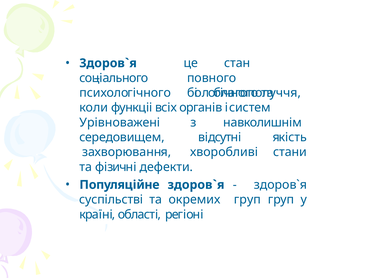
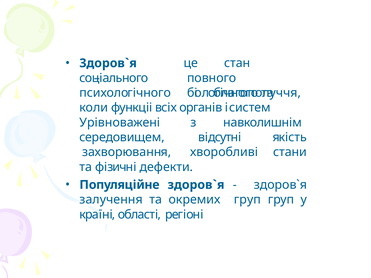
суспільстві: суспільстві -> залучення (111, 200)
